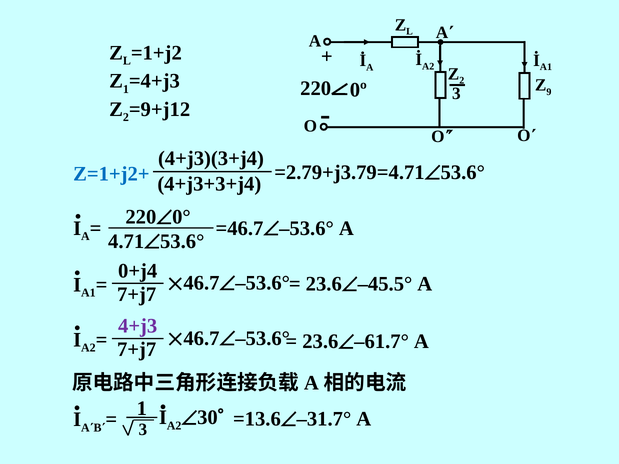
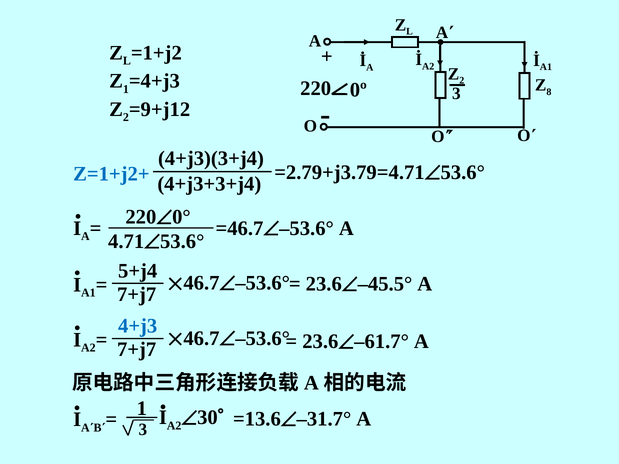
9: 9 -> 8 (549, 92)
0+j4: 0+j4 -> 5+j4 (138, 271)
4+j3 colour: purple -> blue (138, 326)
